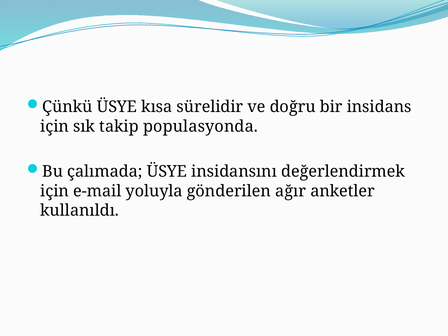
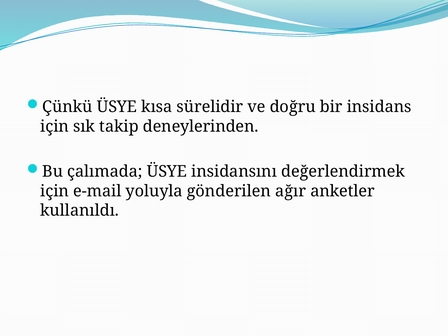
populasyonda: populasyonda -> deneylerinden (201, 126)
